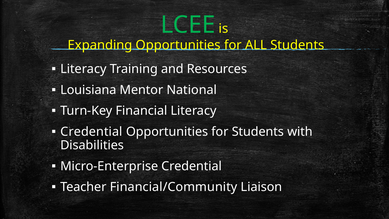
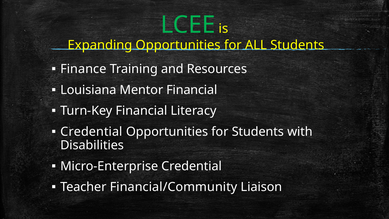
Literacy: Literacy -> Finance (83, 69)
Mentor National: National -> Financial (192, 90)
